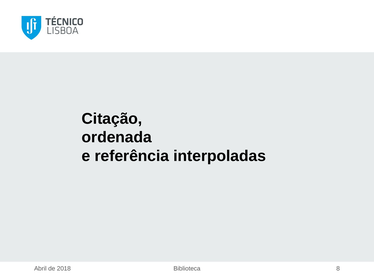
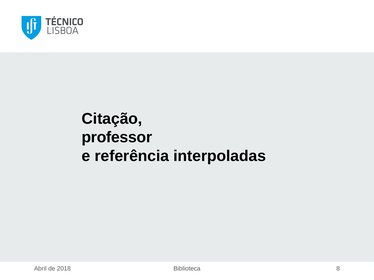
ordenada: ordenada -> professor (117, 138)
